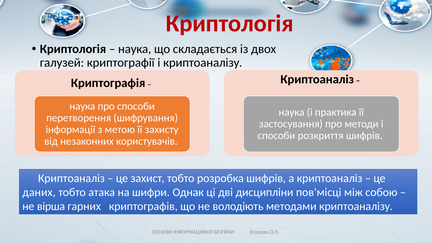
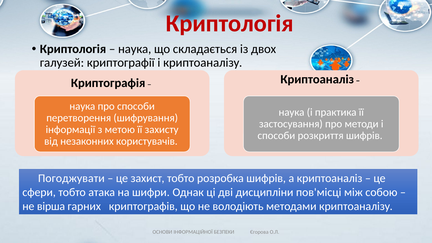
Криптоаналіз: Криптоаналіз -> Погоджувати (71, 178)
даних: даних -> сфери (39, 192)
